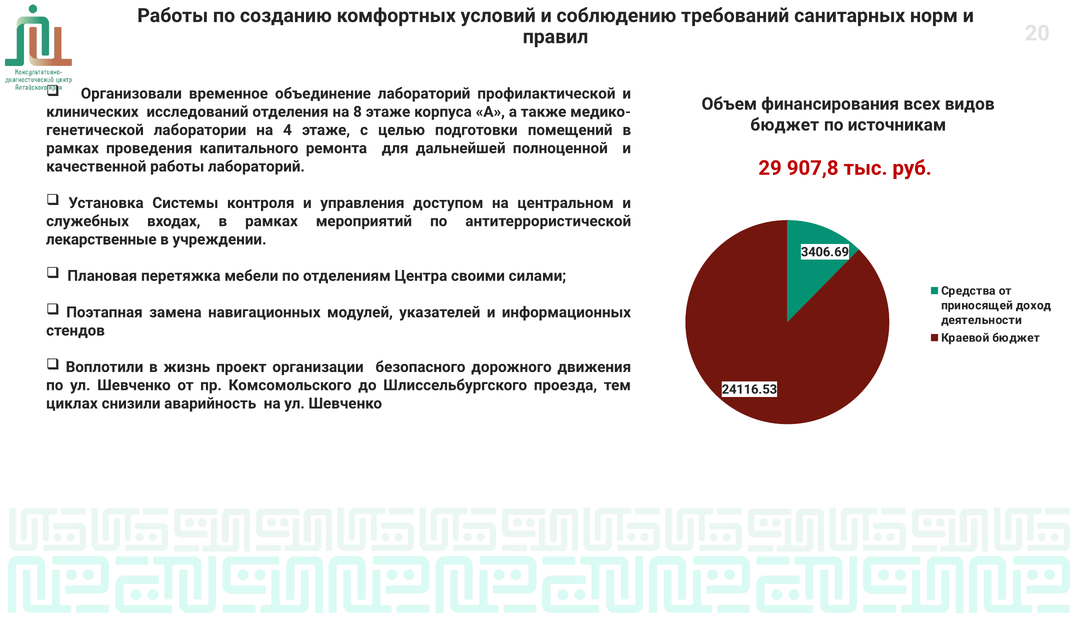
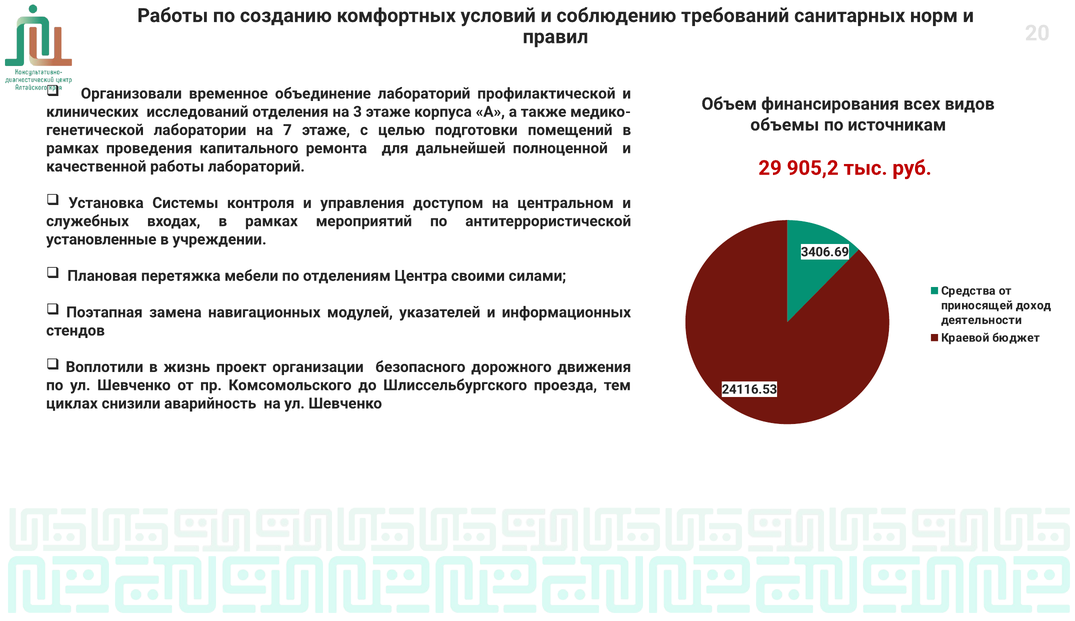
8: 8 -> 3 (358, 112)
бюджет: бюджет -> объемы (785, 125)
4: 4 -> 7 (287, 130)
907,8: 907,8 -> 905,2 (813, 168)
лекарственные: лекарственные -> установленные (101, 239)
